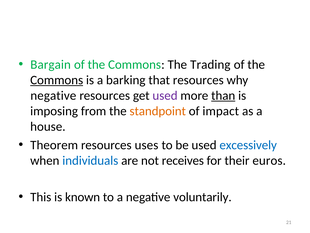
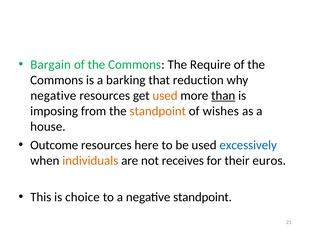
Trading: Trading -> Require (210, 64)
Commons underline: present -> none (57, 80)
that resources: resources -> reduction (198, 80)
used colour: purple -> orange (165, 95)
impact: impact -> wishes (221, 111)
Theorem: Theorem -> Outcome (54, 145)
uses: uses -> here (147, 145)
individuals colour: blue -> orange (90, 160)
known: known -> choice (82, 197)
negative voluntarily: voluntarily -> standpoint (202, 197)
